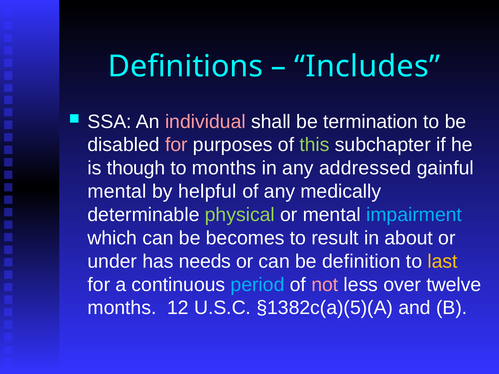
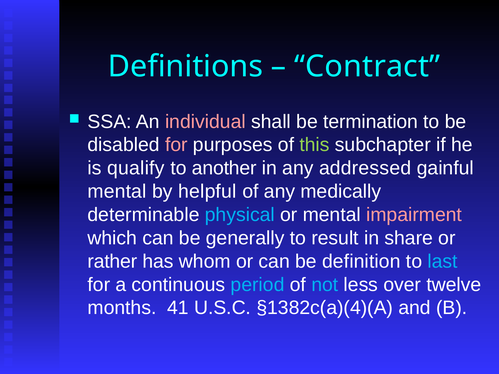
Includes: Includes -> Contract (367, 67)
though: though -> qualify (136, 168)
to months: months -> another (224, 168)
physical colour: light green -> light blue (240, 215)
impairment colour: light blue -> pink (414, 215)
becomes: becomes -> generally (245, 238)
about: about -> share (409, 238)
under: under -> rather (112, 262)
needs: needs -> whom (205, 262)
last colour: yellow -> light blue (443, 262)
not colour: pink -> light blue (325, 285)
12: 12 -> 41 (178, 308)
§1382c(a)(5)(A: §1382c(a)(5)(A -> §1382c(a)(4)(A (325, 308)
